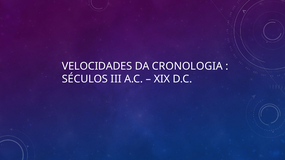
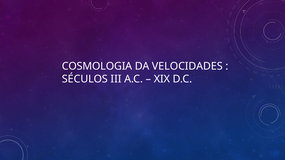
VELOCIDADES: VELOCIDADES -> COSMOLOGIA (97, 66)
CRONOLOGIA: CRONOLOGIA -> VELOCIDADES (187, 66)
